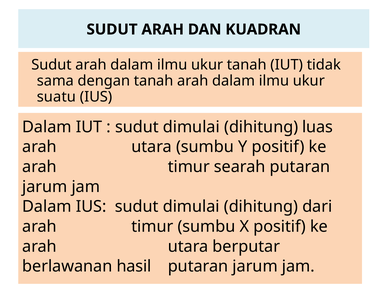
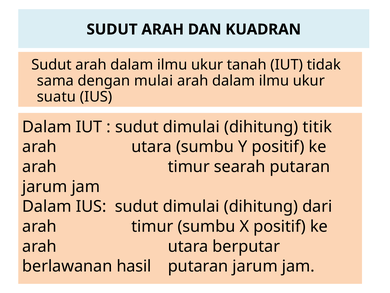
dengan tanah: tanah -> mulai (154, 81)
luas: luas -> titik (317, 127)
